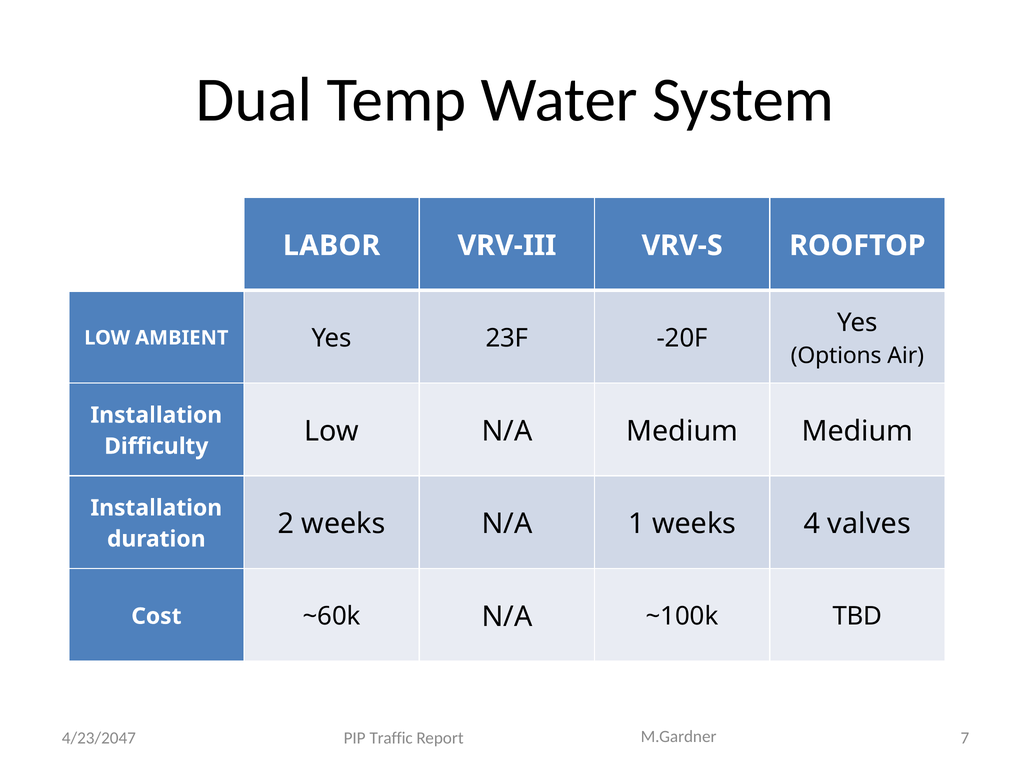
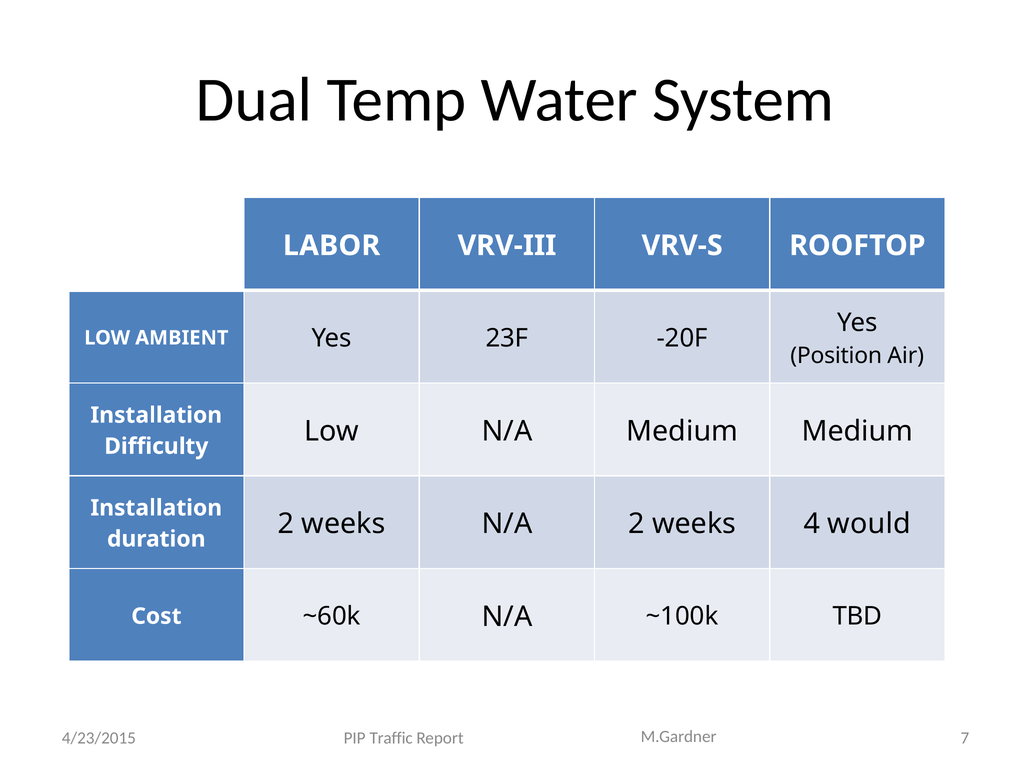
Options: Options -> Position (836, 356)
N/A 1: 1 -> 2 (636, 524)
valves: valves -> would (869, 524)
4/23/2047: 4/23/2047 -> 4/23/2015 (99, 738)
